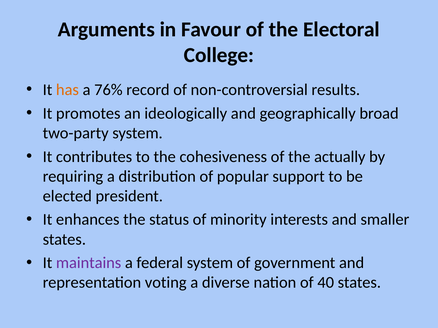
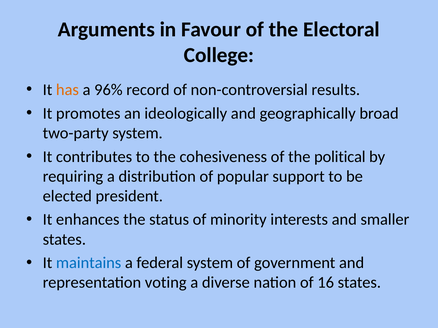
76%: 76% -> 96% (108, 90)
actually: actually -> political (340, 157)
maintains colour: purple -> blue (89, 263)
40: 40 -> 16 (326, 283)
